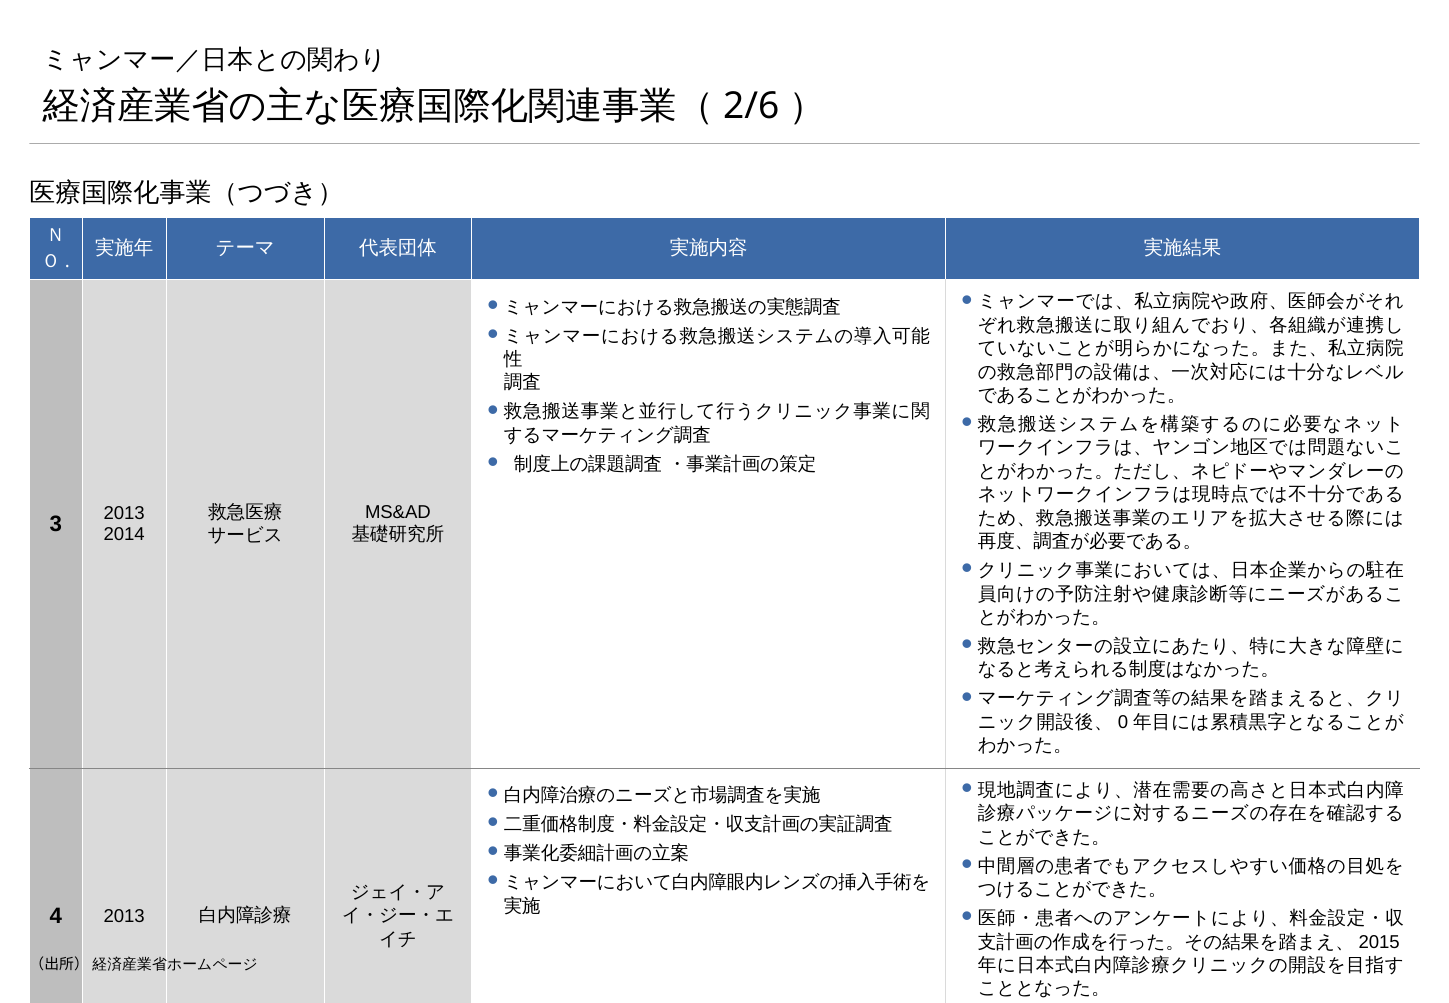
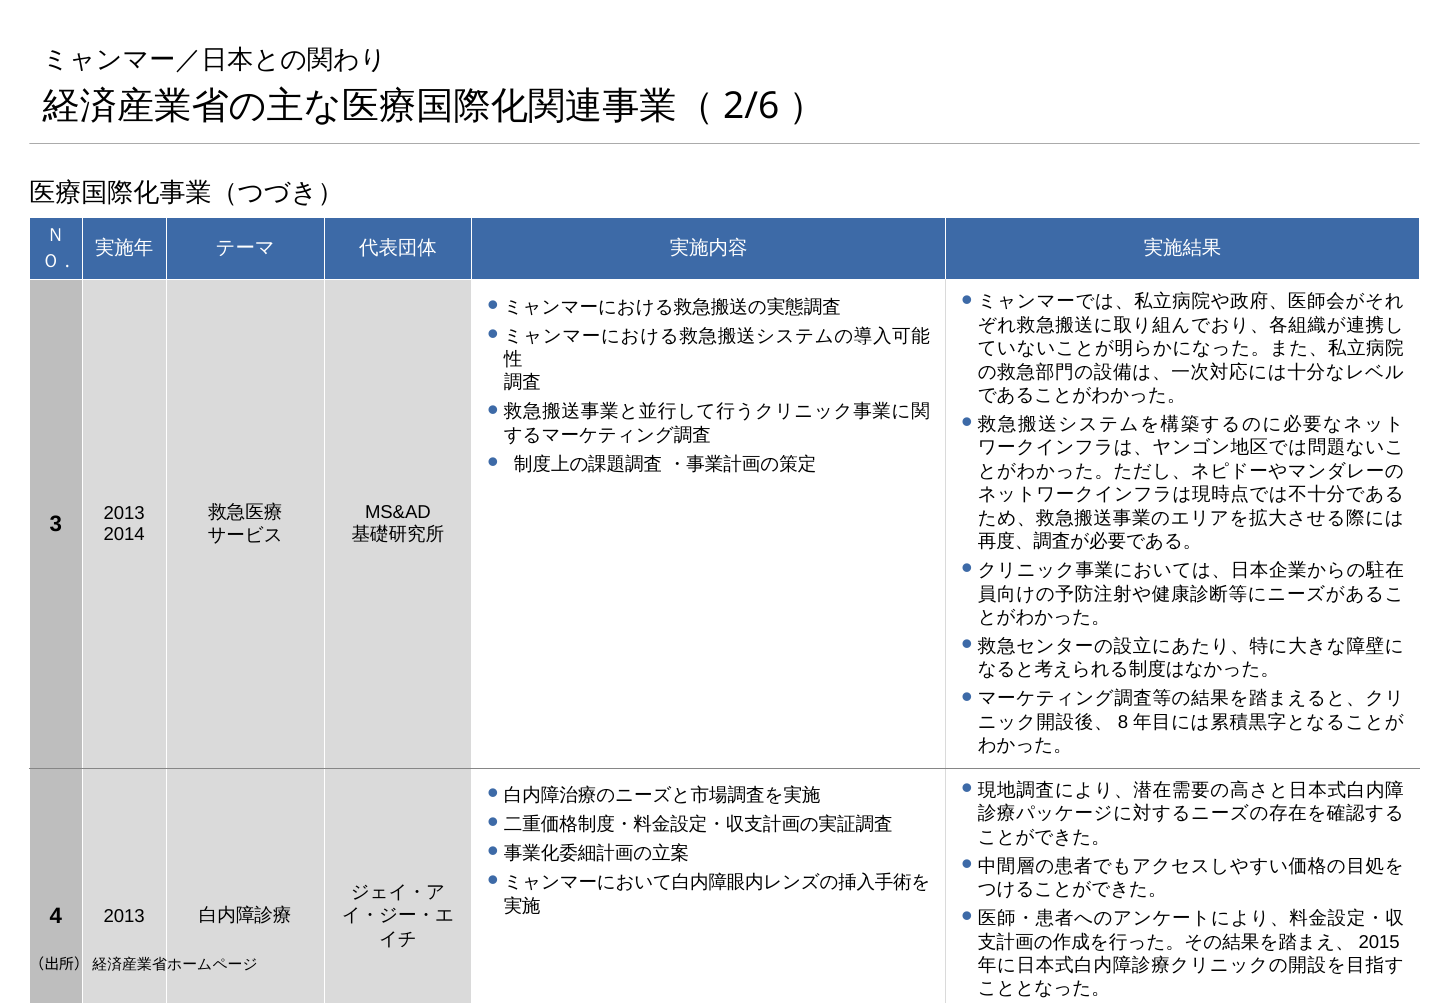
0: 0 -> 8 (1123, 722)
